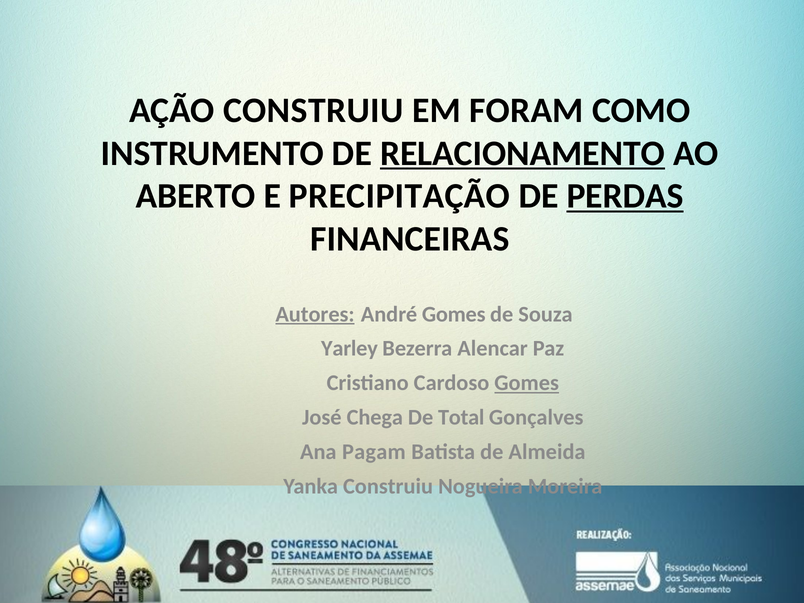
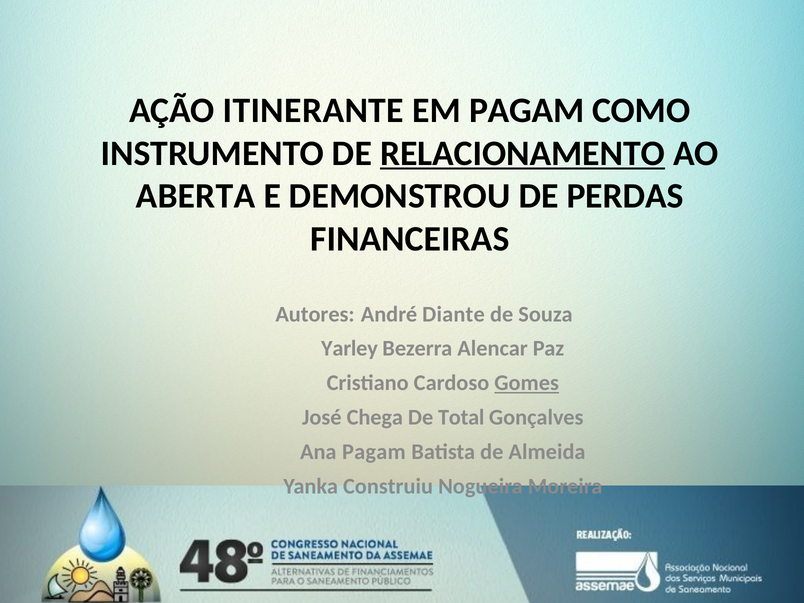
AÇÃO CONSTRUIU: CONSTRUIU -> ITINERANTE (313, 110)
EM FORAM: FORAM -> PAGAM (527, 110)
ABERTO: ABERTO -> ABERTA (196, 196)
PRECIPITAÇÃO: PRECIPITAÇÃO -> DEMONSTROU (400, 196)
PERDAS underline: present -> none (625, 196)
Autores underline: present -> none (315, 314)
André Gomes: Gomes -> Diante (453, 314)
